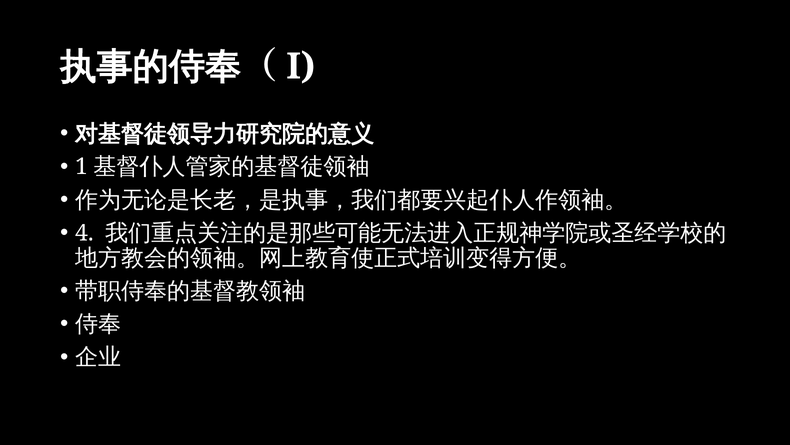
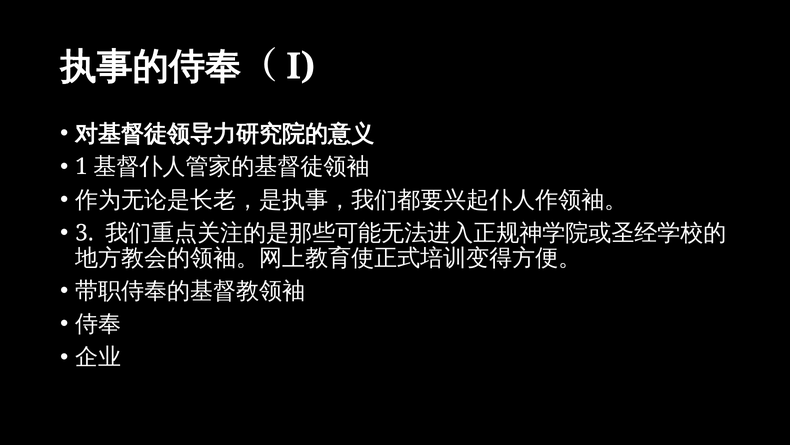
4: 4 -> 3 (84, 233)
